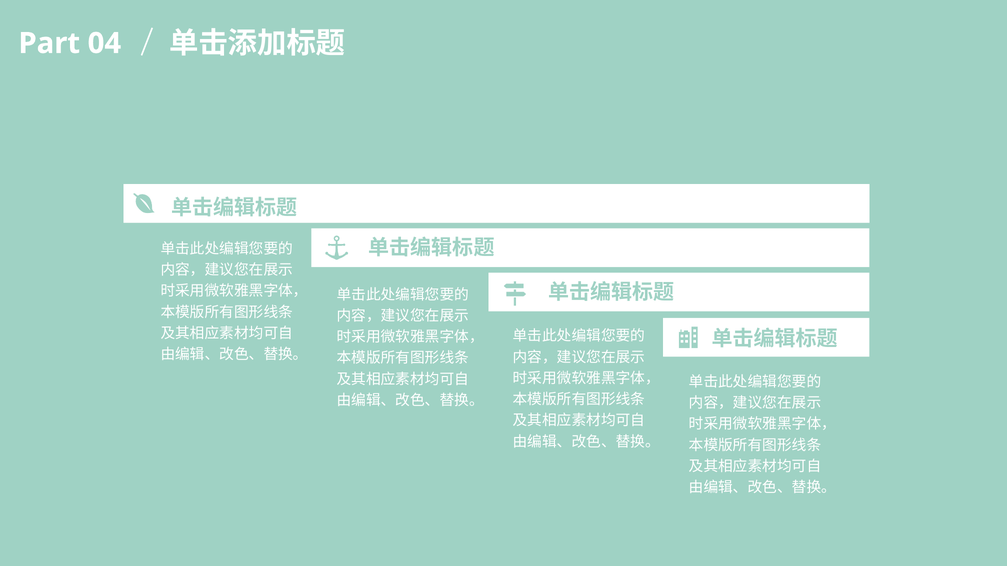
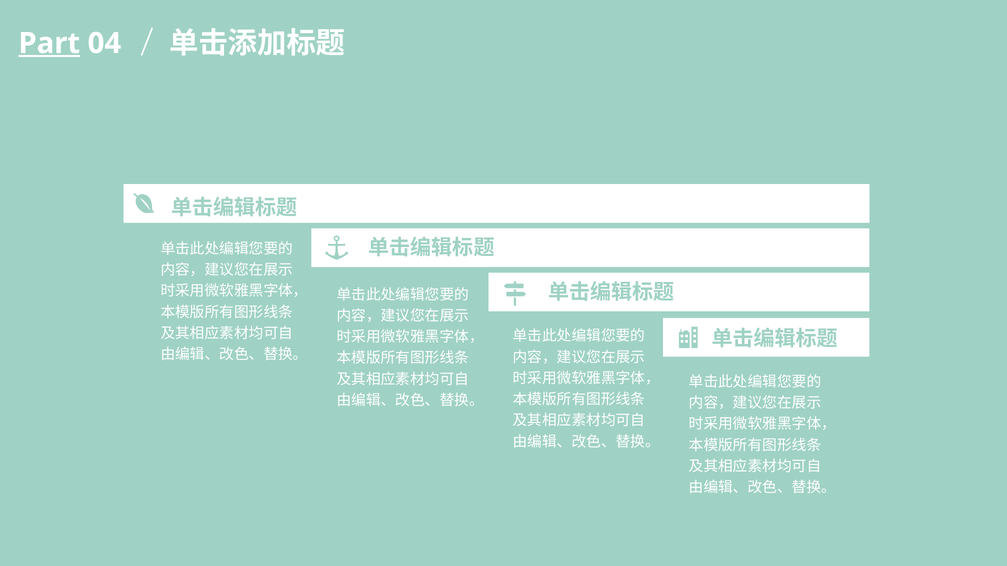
Part underline: none -> present (49, 43)
